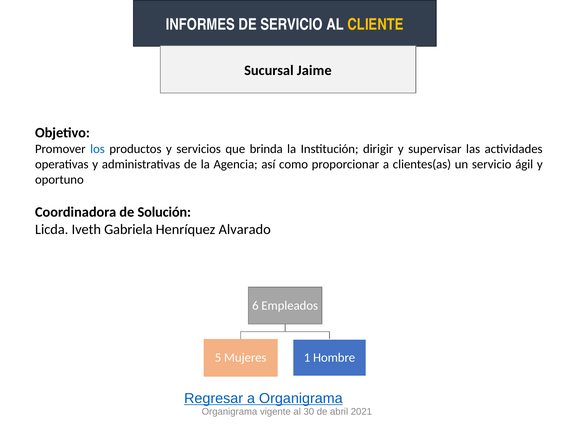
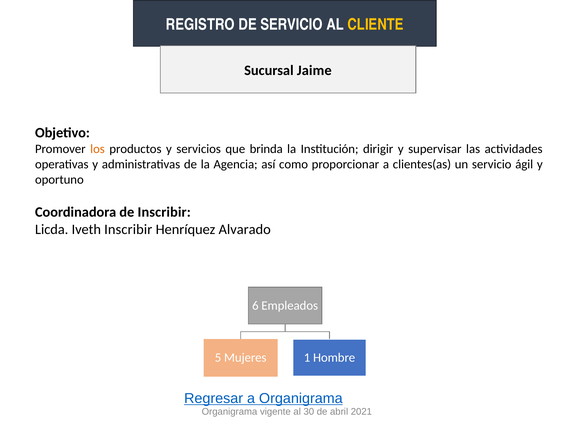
INFORMES: INFORMES -> REGISTRO (200, 24)
los colour: blue -> orange (98, 149)
de Solución: Solución -> Inscribir (164, 212)
Iveth Gabriela: Gabriela -> Inscribir (128, 229)
